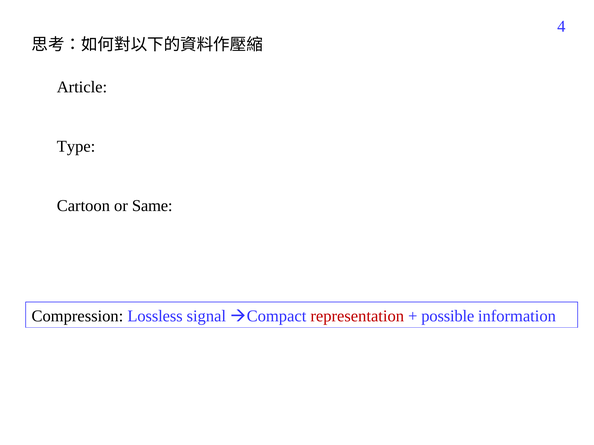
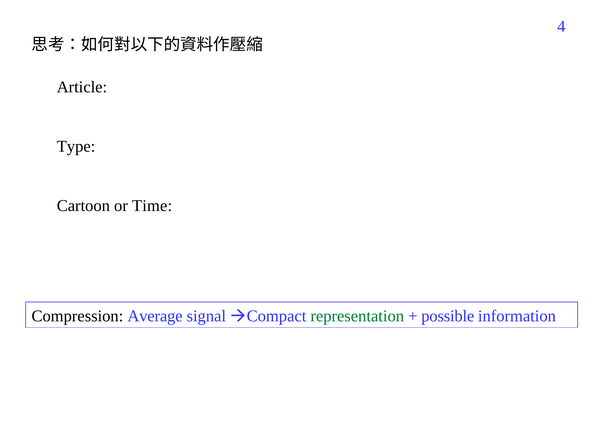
Same: Same -> Time (152, 206)
Lossless: Lossless -> Average (155, 316)
representation colour: red -> green (357, 316)
